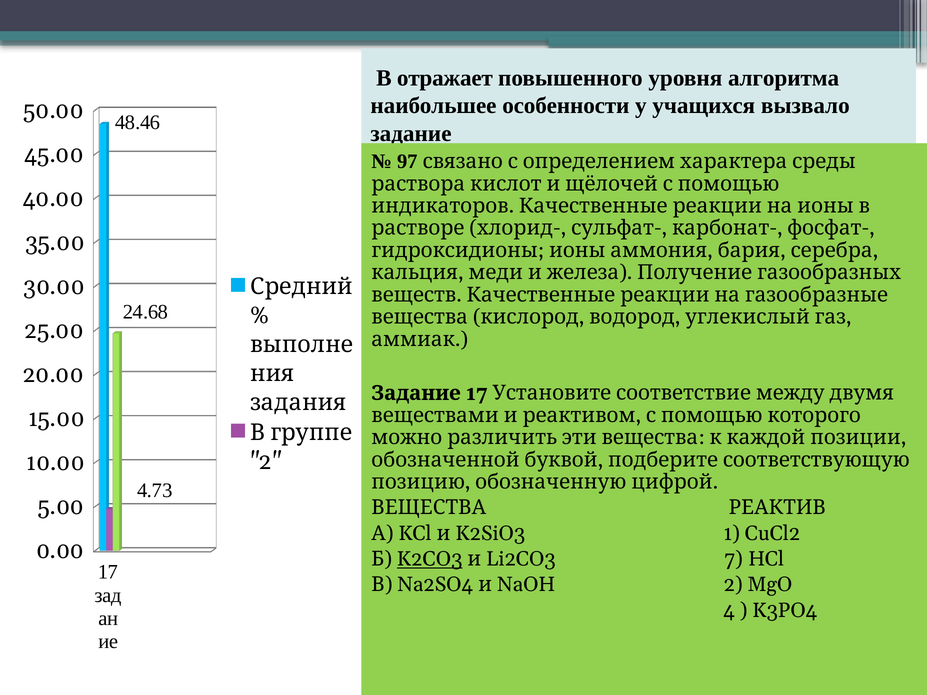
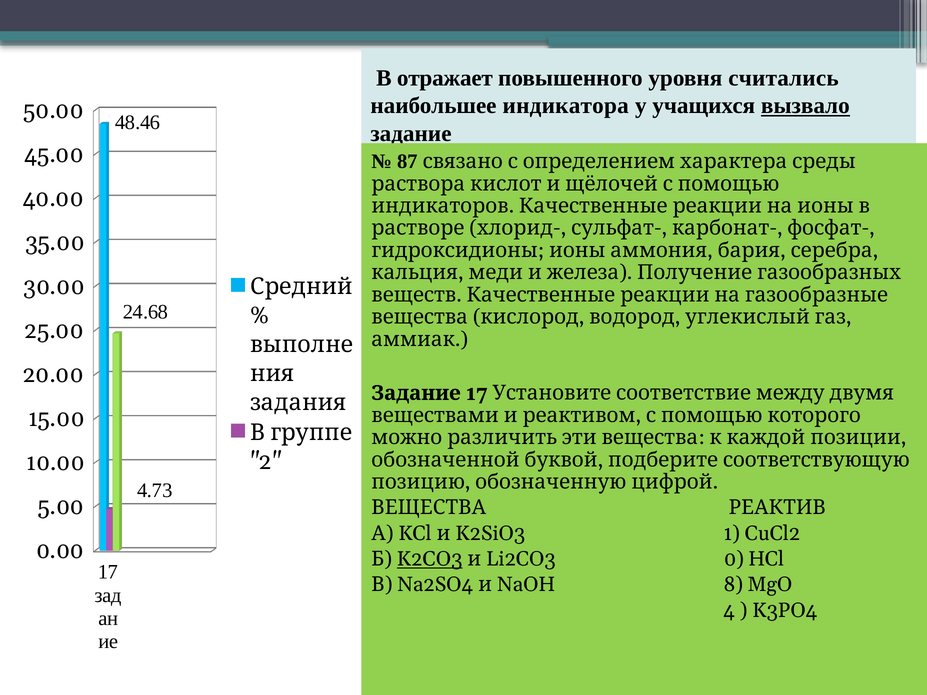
алгоритма: алгоритма -> считались (783, 78)
особенности: особенности -> индикатора (566, 106)
вызвало underline: none -> present (805, 106)
97: 97 -> 87 (407, 162)
7: 7 -> 0 (734, 559)
2: 2 -> 8 (733, 585)
